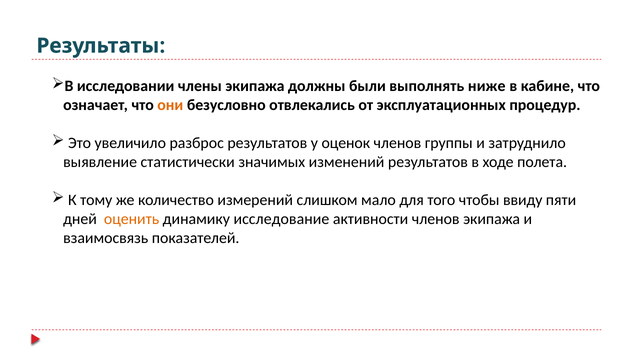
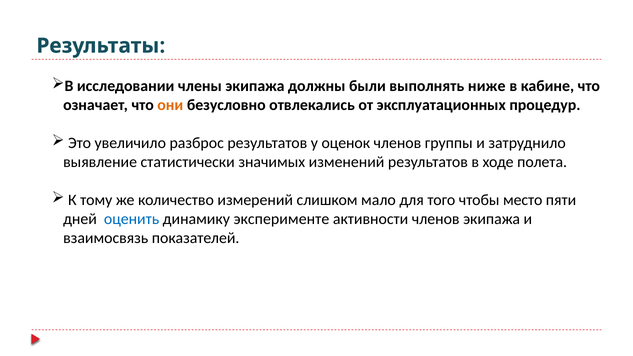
ввиду: ввиду -> место (523, 200)
оценить colour: orange -> blue (132, 219)
исследование: исследование -> эксперименте (281, 219)
